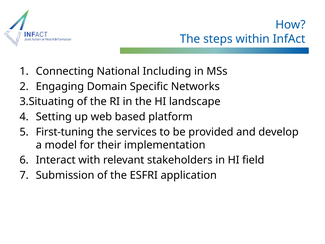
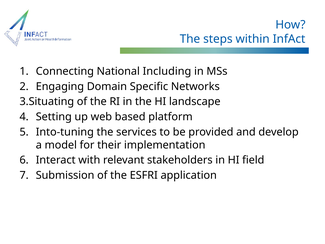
First-tuning: First-tuning -> Into-tuning (65, 132)
